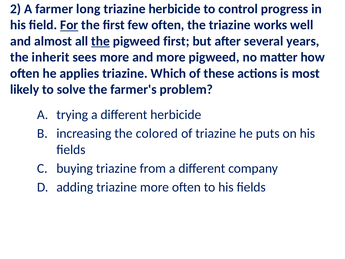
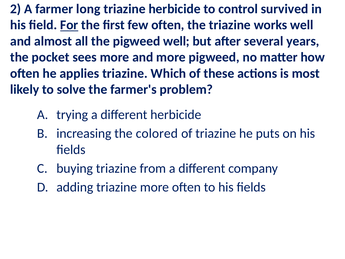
progress: progress -> survived (285, 9)
the underline: present -> none (101, 41)
pigweed first: first -> well (176, 41)
inherit: inherit -> pocket (51, 57)
